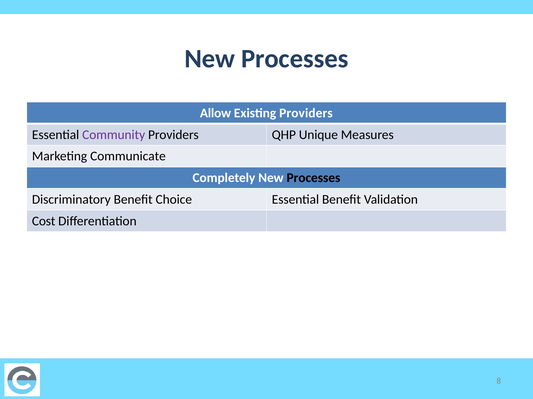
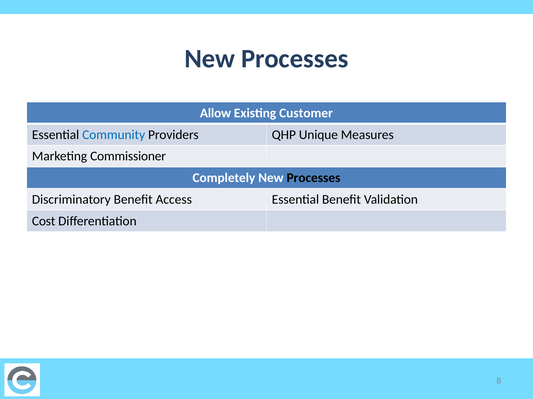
Existing Providers: Providers -> Customer (306, 113)
Community colour: purple -> blue (114, 135)
Communicate: Communicate -> Commissioner (128, 157)
Choice: Choice -> Access (174, 200)
